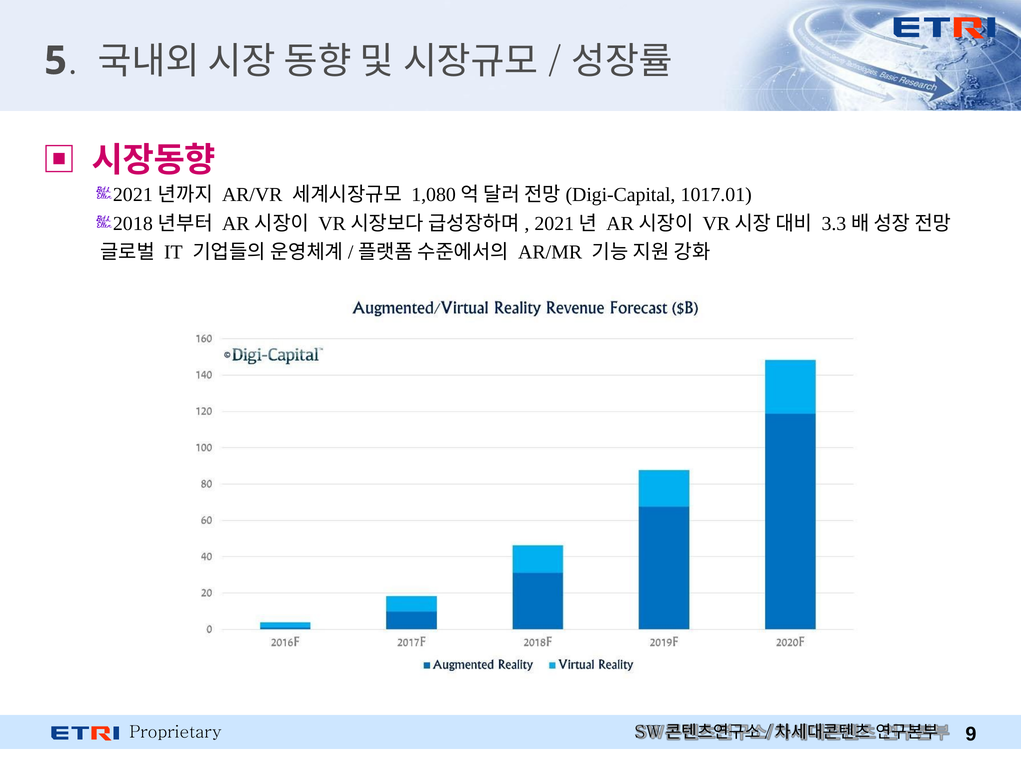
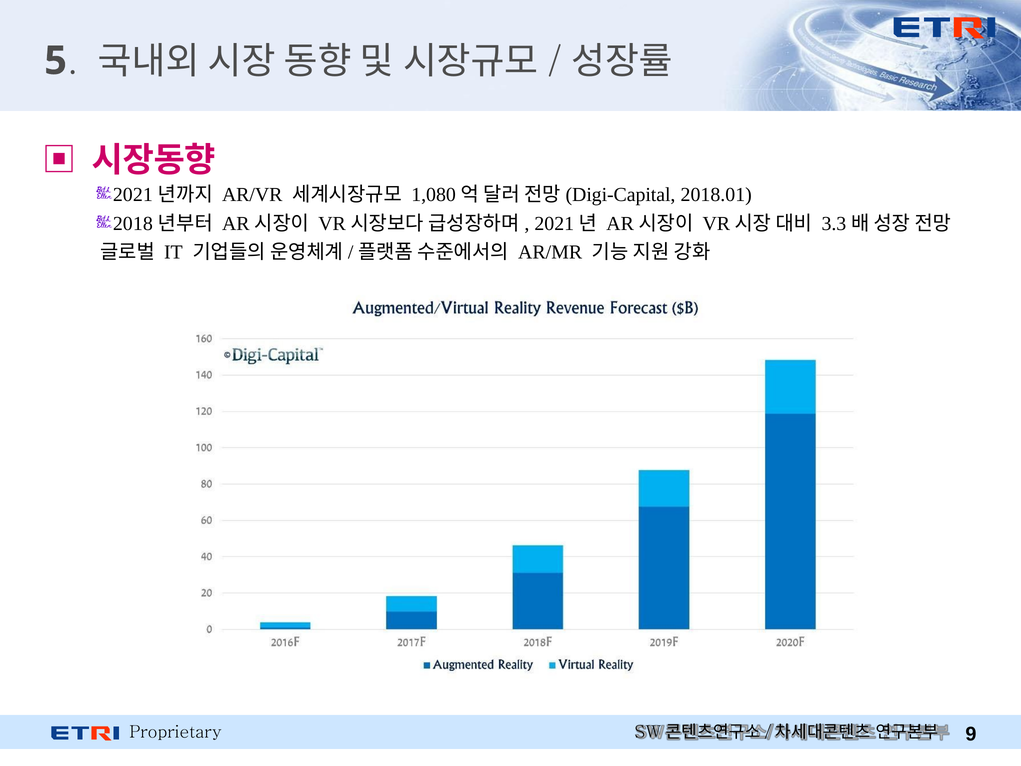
1017.01: 1017.01 -> 2018.01 (716, 195)
